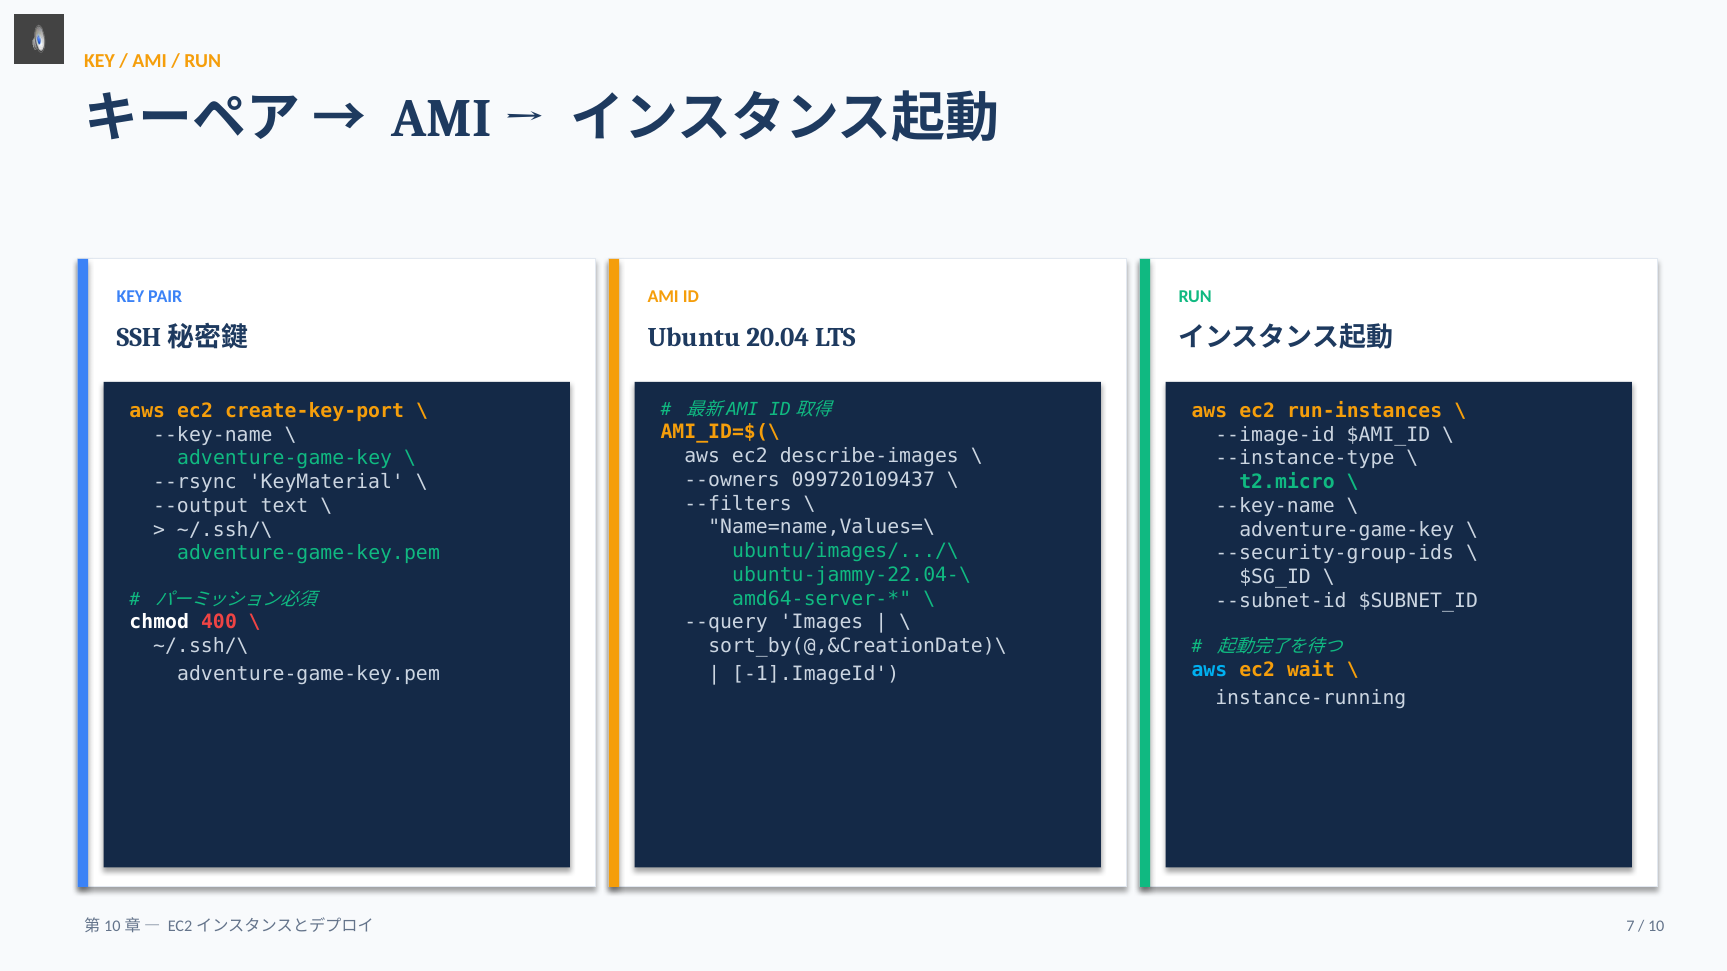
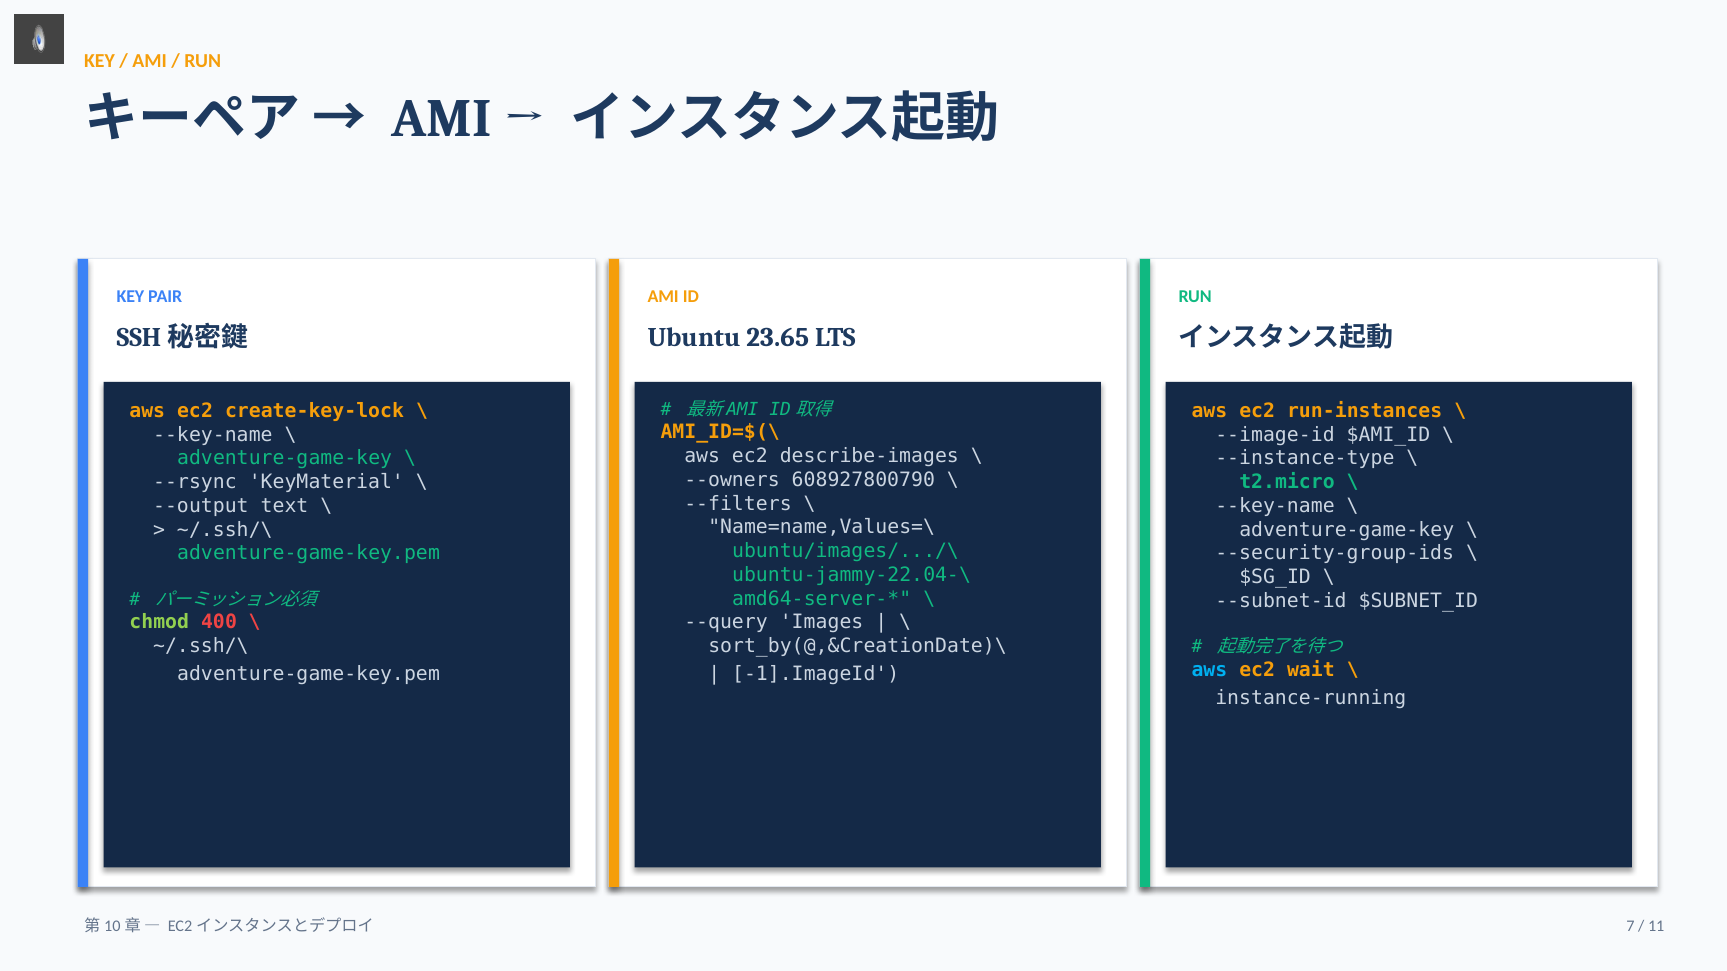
20.04: 20.04 -> 23.65 (778, 338)
create-key-port: create-key-port -> create-key-lock (315, 411)
099720109437: 099720109437 -> 608927800790 (863, 480)
chmod colour: white -> light green (159, 623)
10: 10 -> 11 (1656, 927)
